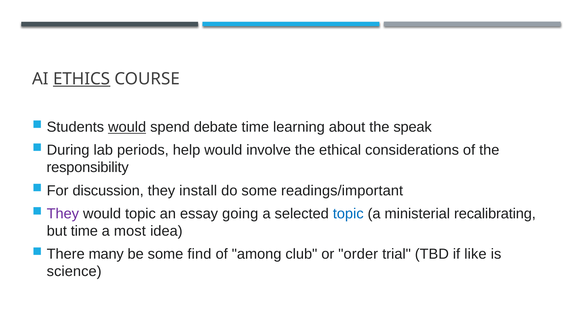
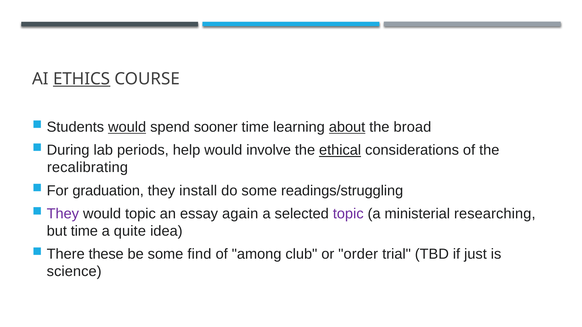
debate: debate -> sooner (216, 127)
about underline: none -> present (347, 127)
speak: speak -> broad (412, 127)
ethical underline: none -> present (340, 150)
responsibility: responsibility -> recalibrating (87, 168)
discussion: discussion -> graduation (108, 191)
readings/important: readings/important -> readings/struggling (342, 191)
going: going -> again (240, 214)
topic colour: blue -> purple (348, 214)
recalibrating: recalibrating -> researching (495, 214)
most: most -> quite (130, 231)
many: many -> these (106, 254)
like: like -> just (475, 254)
